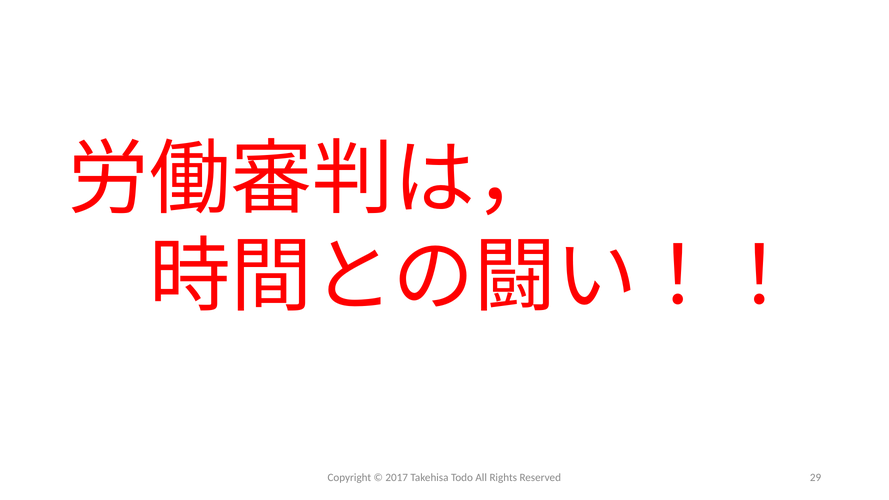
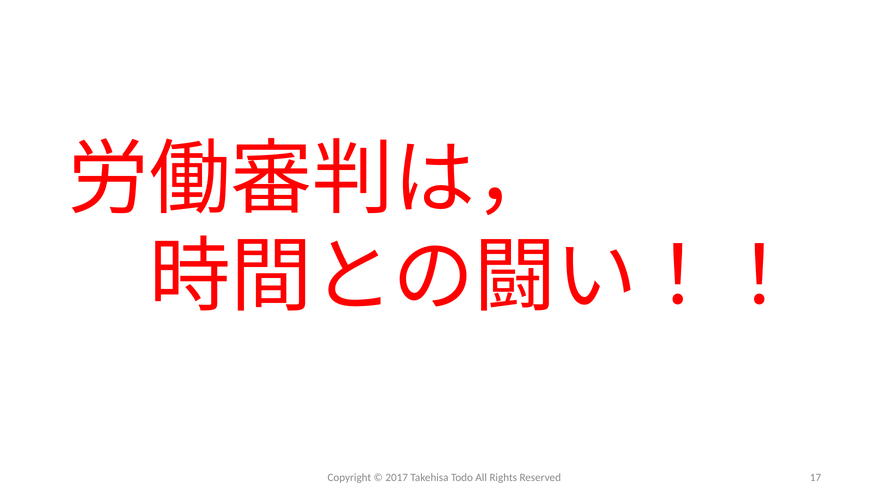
29: 29 -> 17 (816, 477)
